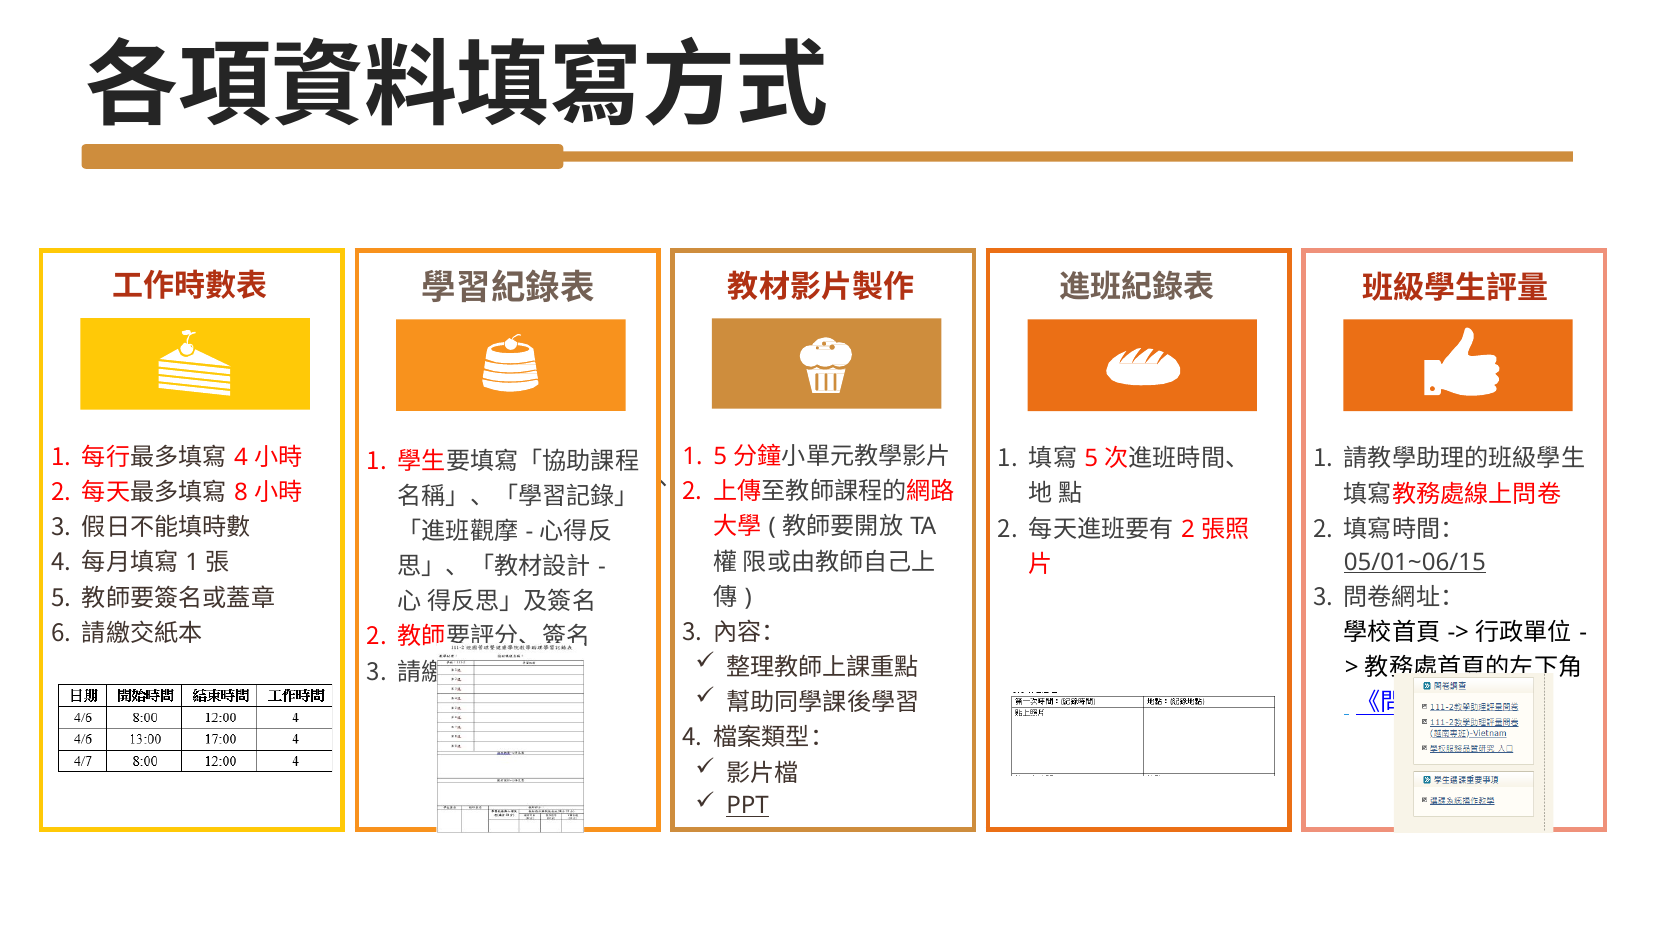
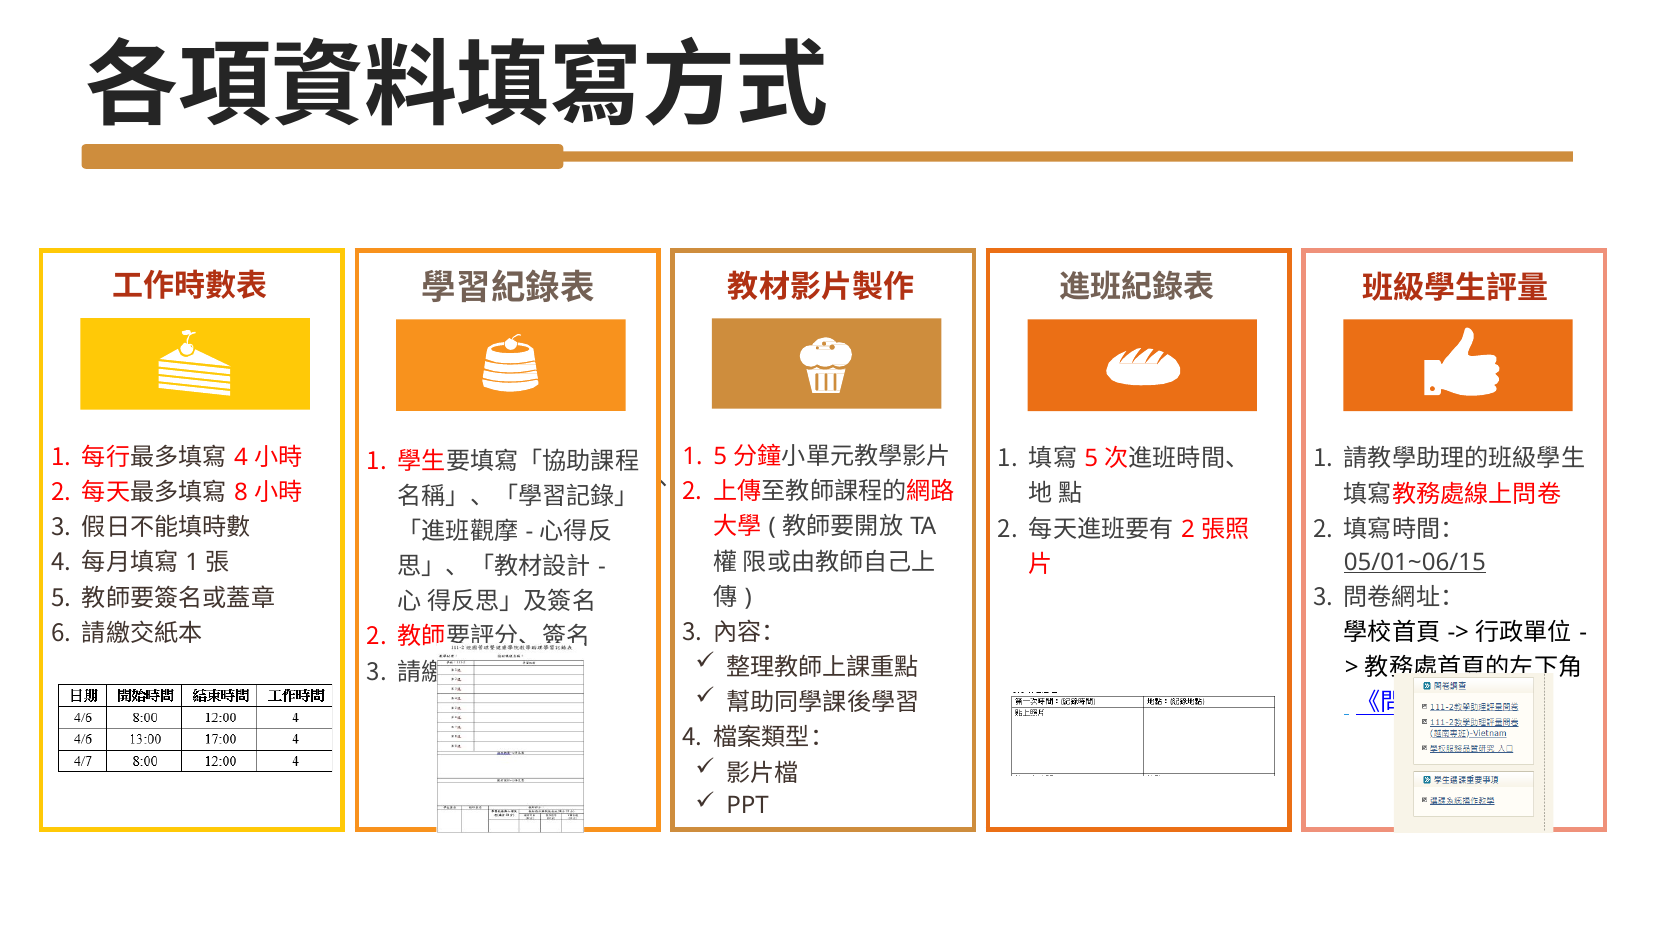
PPT underline: present -> none (748, 806)
